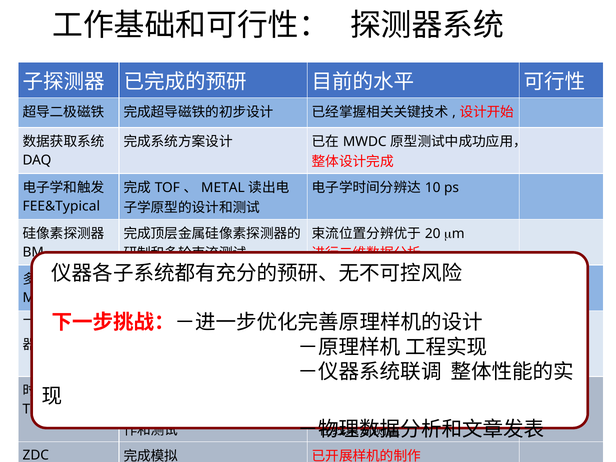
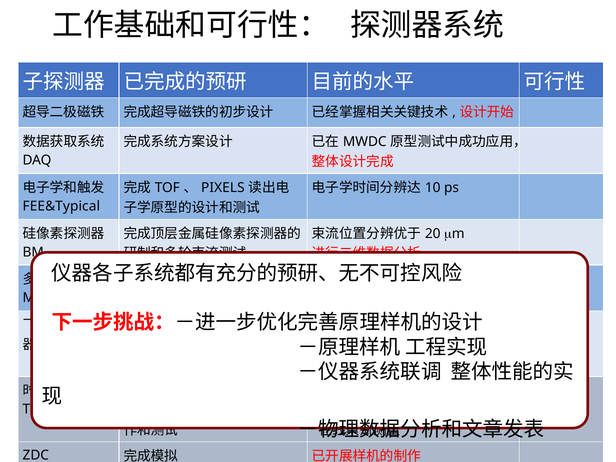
METAL: METAL -> PIXELS (223, 188)
